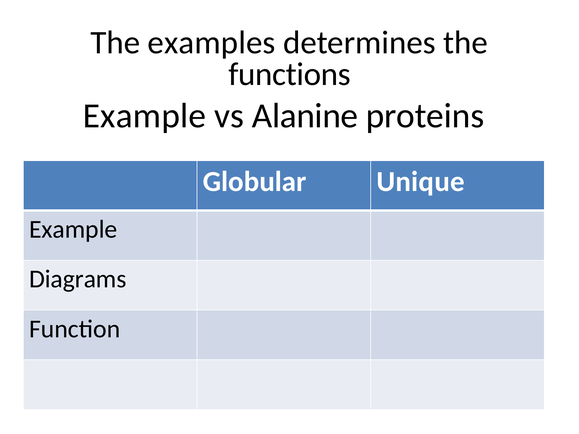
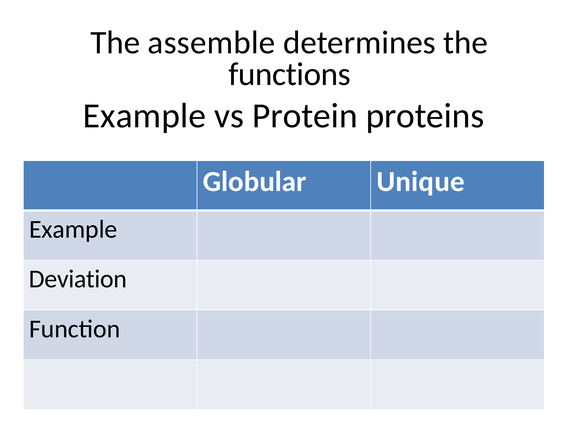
examples: examples -> assemble (211, 43)
Alanine: Alanine -> Protein (305, 116)
Diagrams: Diagrams -> Deviation (78, 279)
